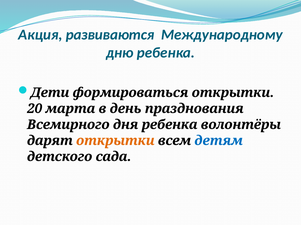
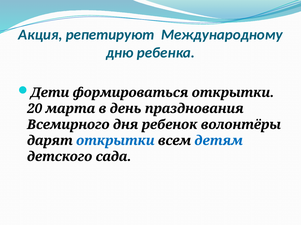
развиваются: развиваются -> репетируют (110, 35)
дня ребенка: ребенка -> ребенок (170, 125)
открытки colour: orange -> blue (115, 141)
